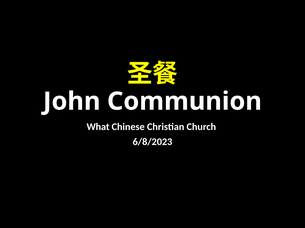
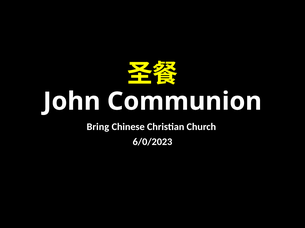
What: What -> Bring (98, 127)
6/8/2023: 6/8/2023 -> 6/0/2023 (152, 142)
